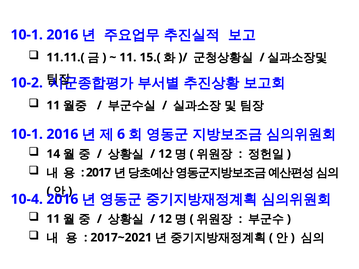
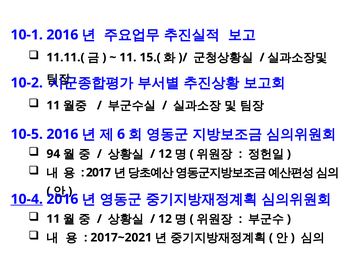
10-1: 10-1 -> 10-5 (27, 134)
14: 14 -> 94 (53, 154)
10-4 underline: none -> present (27, 199)
